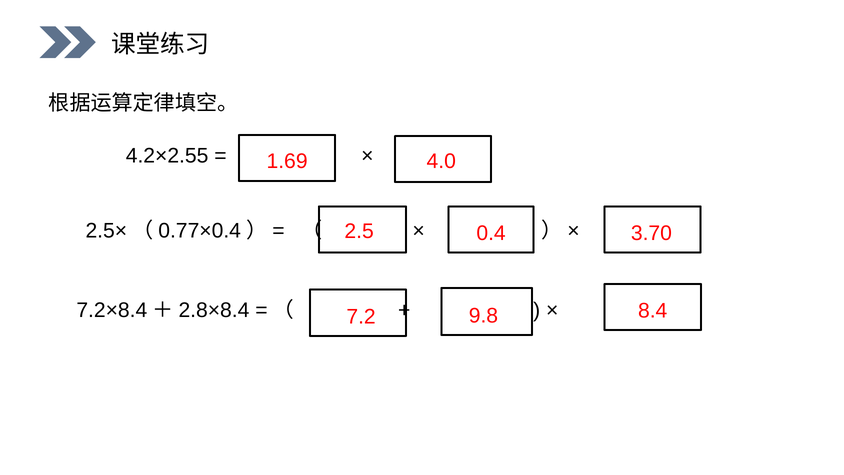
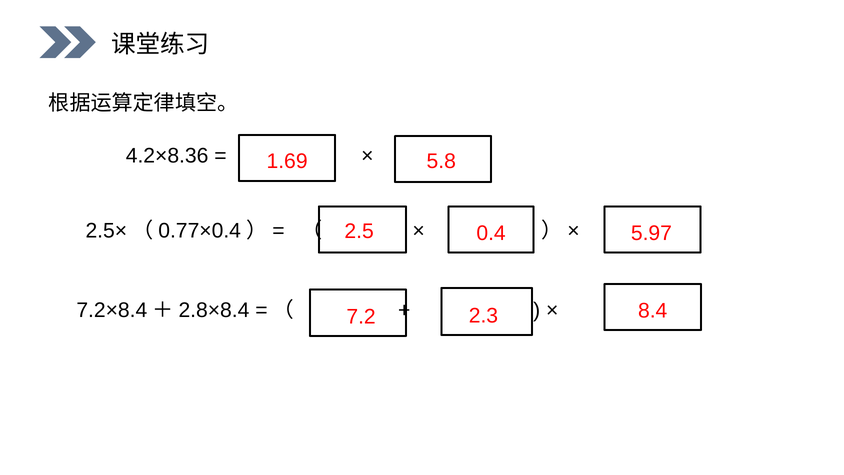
4.2×2.55: 4.2×2.55 -> 4.2×8.36 (167, 155)
4.0: 4.0 -> 5.8 (441, 161)
3.70: 3.70 -> 5.97 (651, 233)
9.8: 9.8 -> 2.3 (483, 316)
